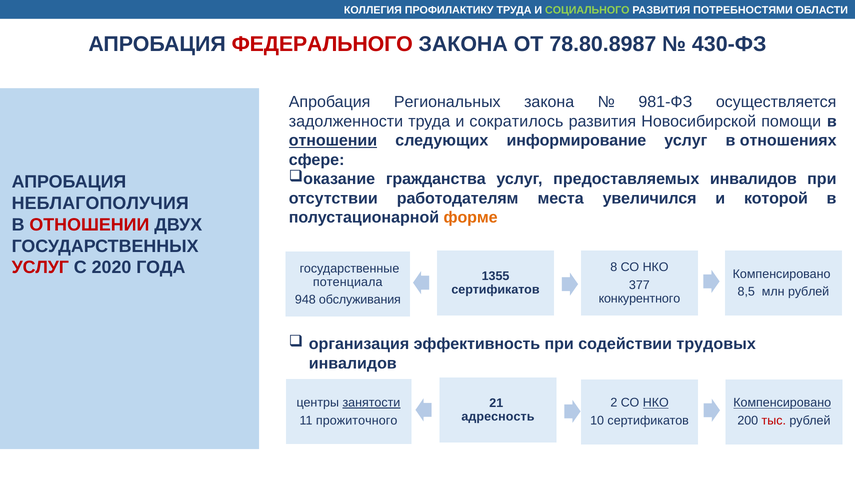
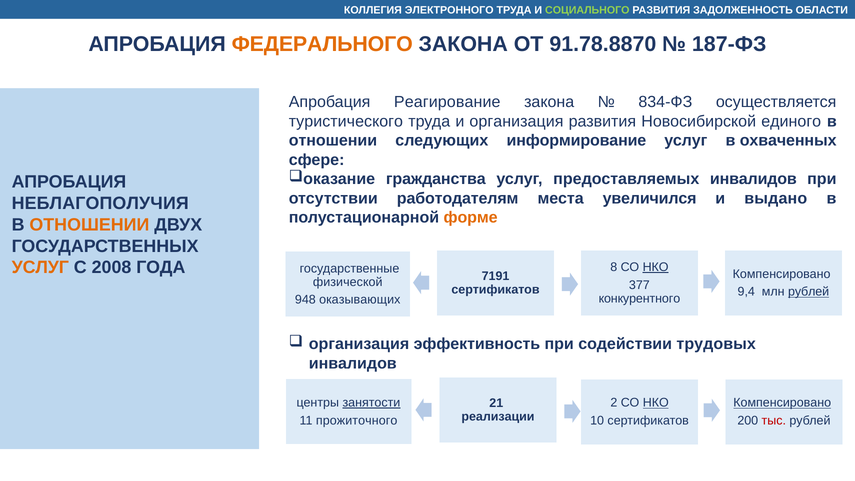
ПРОФИЛАКТИКУ: ПРОФИЛАКТИКУ -> ЭЛЕКТРОННОГО (449, 10)
ПОТРЕБНОСТЯМИ: ПОТРЕБНОСТЯМИ -> ЗАДОЛЖЕННОСТЬ (743, 10)
ФЕДЕРАЛЬНОГО colour: red -> orange (322, 44)
78.80.8987: 78.80.8987 -> 91.78.8870 (603, 44)
430-ФЗ: 430-ФЗ -> 187-ФЗ (729, 44)
Региональных: Региональных -> Реагирование (447, 102)
981-ФЗ: 981-ФЗ -> 834-ФЗ (665, 102)
задолженности: задолженности -> туристического (346, 121)
и сократилось: сократилось -> организация (516, 121)
помощи: помощи -> единого (791, 121)
отношении underline: present -> none (333, 141)
отношениях: отношениях -> охваченных (788, 141)
которой: которой -> выдано (776, 198)
ОТНОШЕНИИ colour: red -> orange (89, 225)
УСЛУГ colour: red -> orange (40, 268)
2020: 2020 -> 2008 (112, 268)
НКО underline: none -> present (656, 267)
1355: 1355 -> 7191 (496, 276)
потенциала: потенциала -> физической (348, 282)
8,5: 8,5 -> 9,4 (746, 292)
рублей underline: none -> present (809, 292)
обслуживания: обслуживания -> оказывающих (360, 300)
адресность: адресность -> реализации (498, 417)
